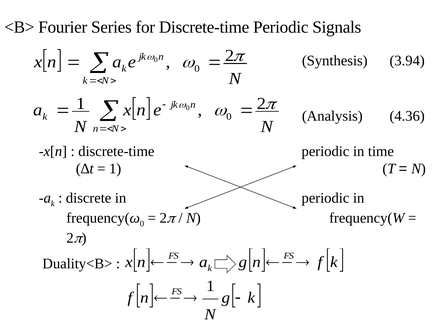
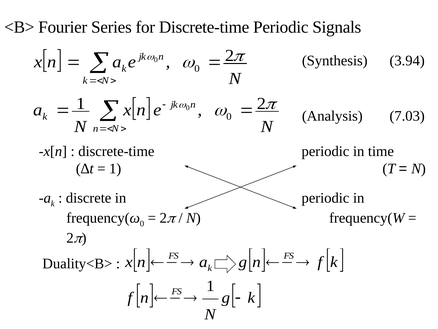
4.36: 4.36 -> 7.03 (407, 116)
